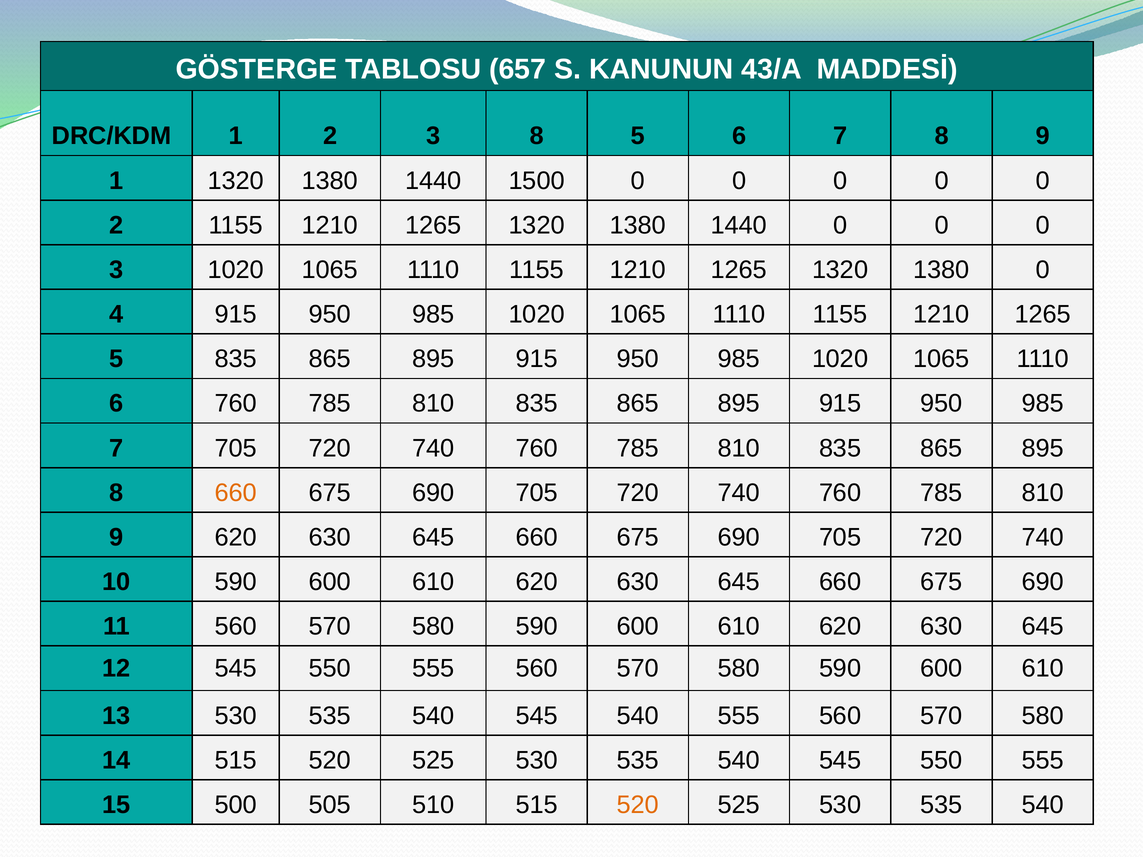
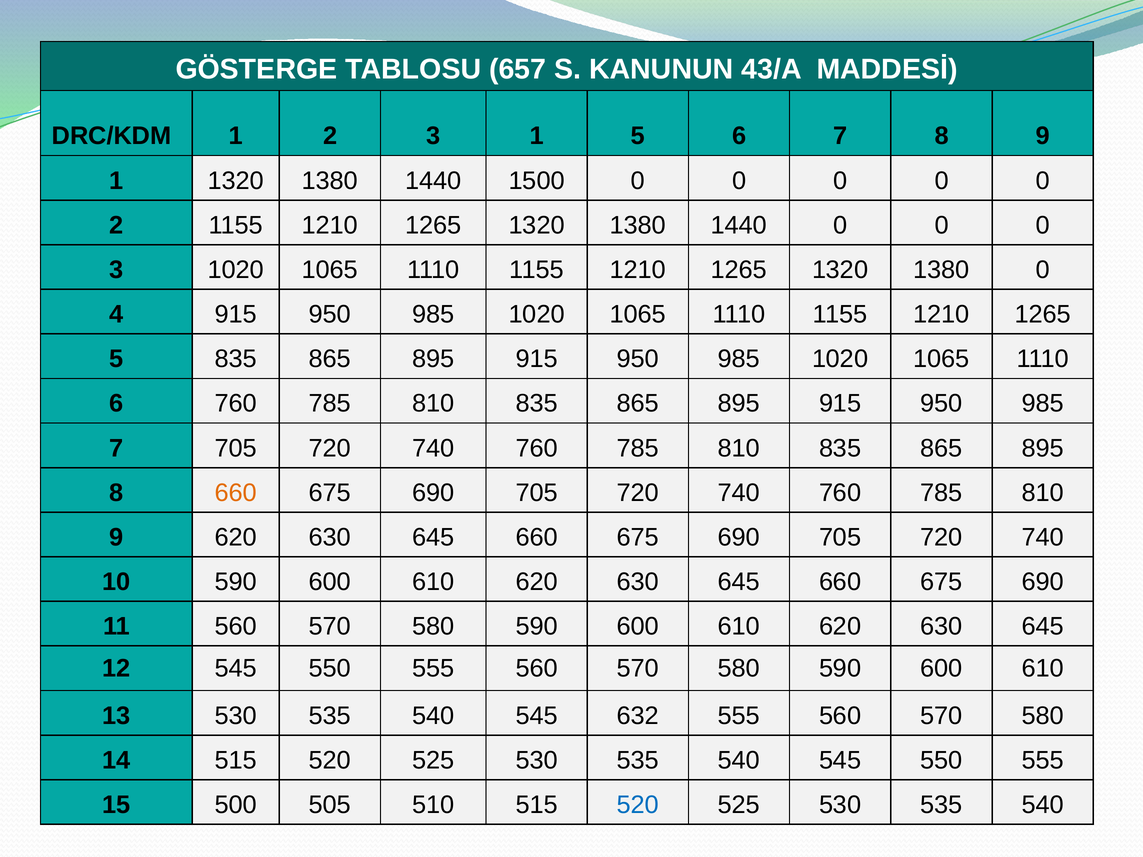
3 8: 8 -> 1 (537, 136)
545 540: 540 -> 632 (638, 716)
520 colour: orange -> blue (638, 805)
